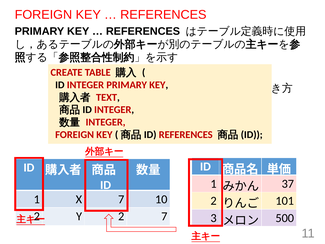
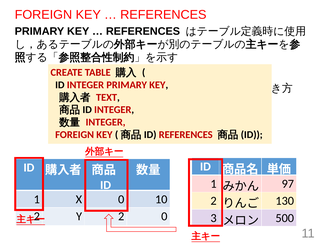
37: 37 -> 97 (288, 184)
X 7: 7 -> 0 (121, 199)
101: 101 -> 130 (285, 201)
2 7: 7 -> 0 (164, 216)
